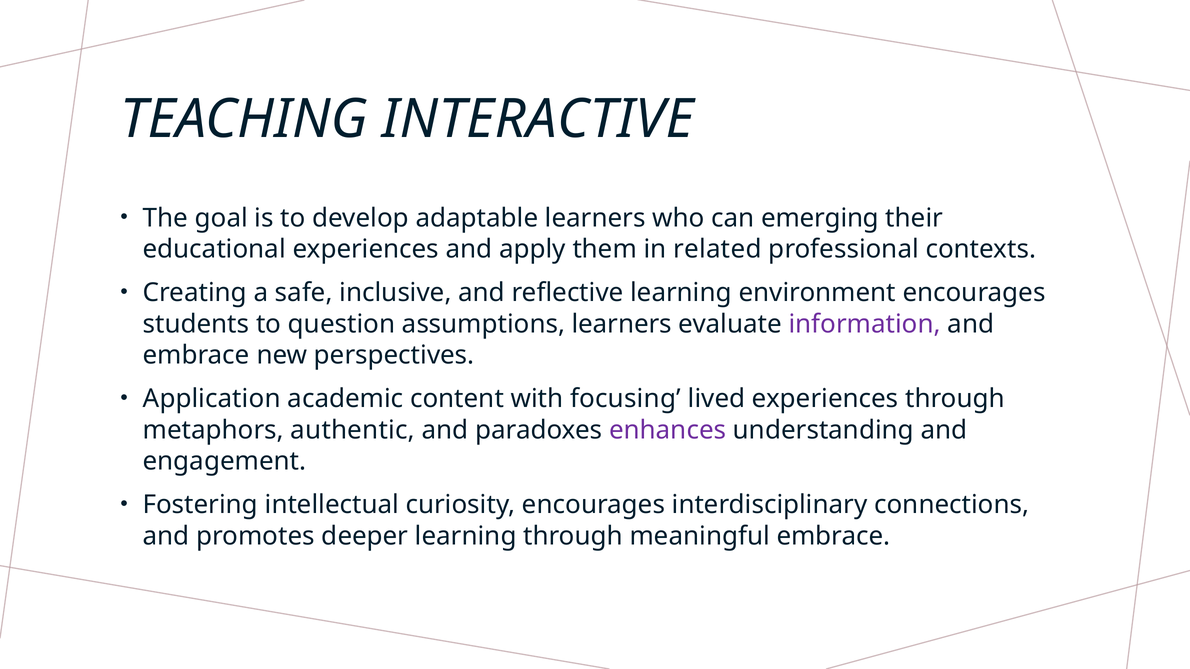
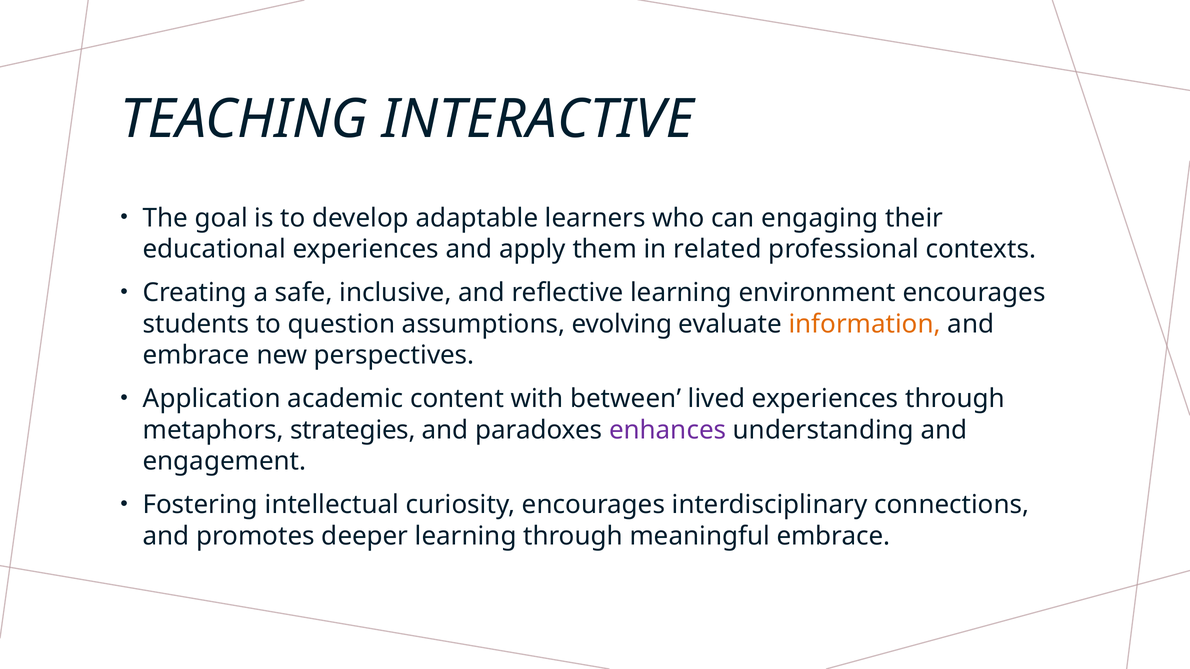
emerging: emerging -> engaging (820, 218)
assumptions learners: learners -> evolving (622, 324)
information colour: purple -> orange (865, 324)
focusing: focusing -> between (626, 399)
authentic: authentic -> strategies (353, 430)
